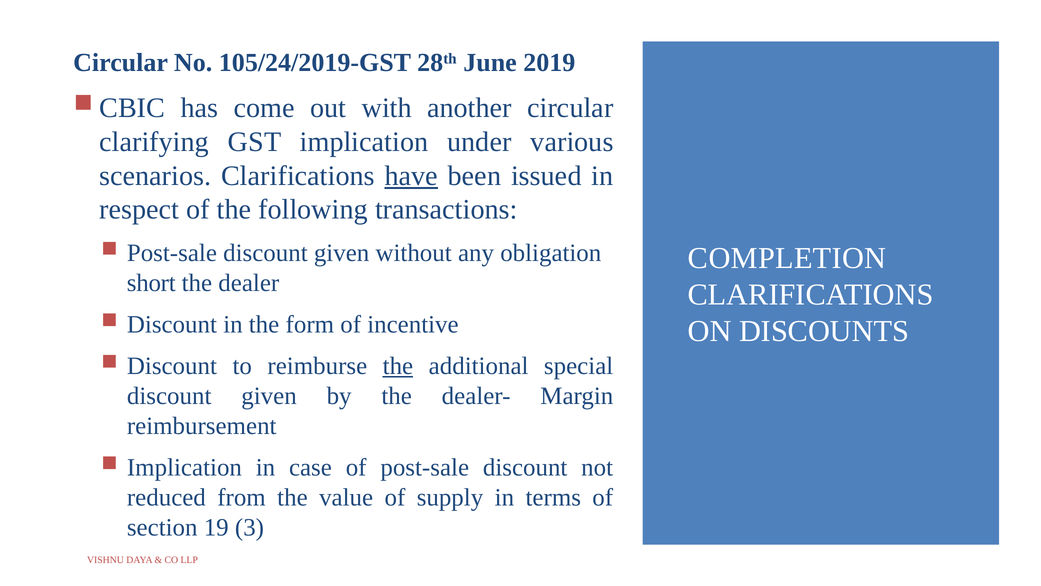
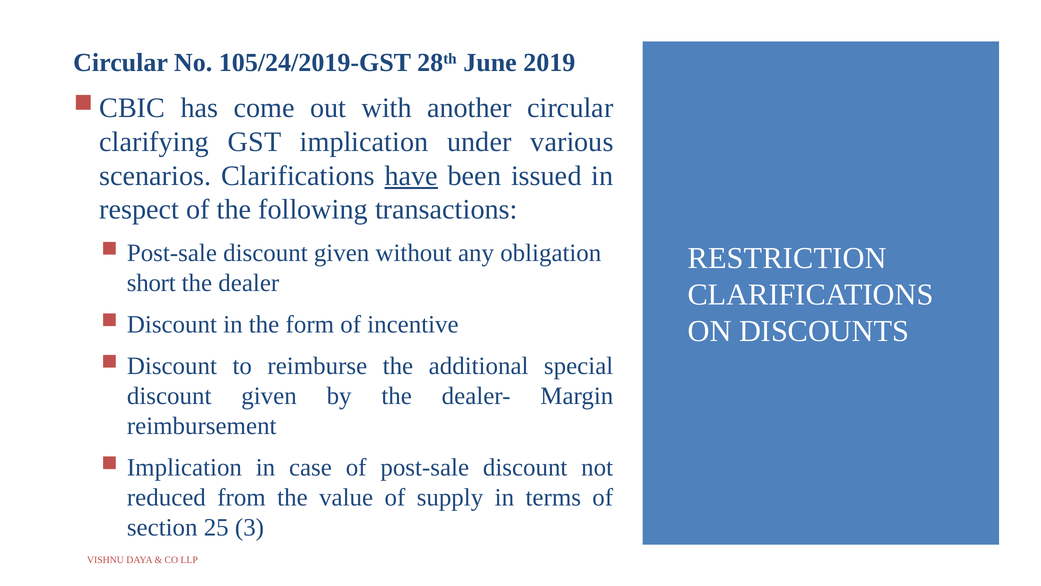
COMPLETION: COMPLETION -> RESTRICTION (787, 258)
the underline: present -> none (398, 366)
19: 19 -> 25 (216, 527)
